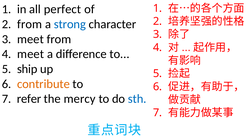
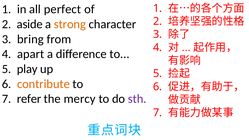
from: from -> aside (30, 24)
strong colour: blue -> orange (70, 24)
meet: meet -> bring (30, 39)
meet: meet -> apart (31, 54)
ship: ship -> play (27, 69)
sth colour: blue -> purple (137, 99)
